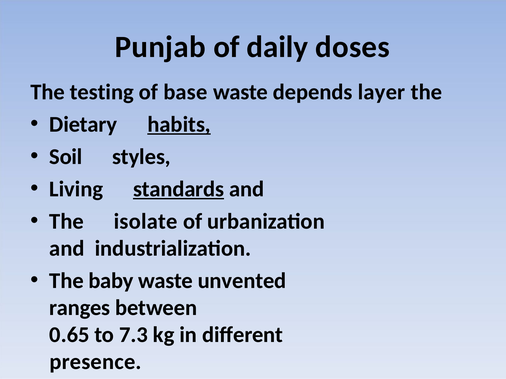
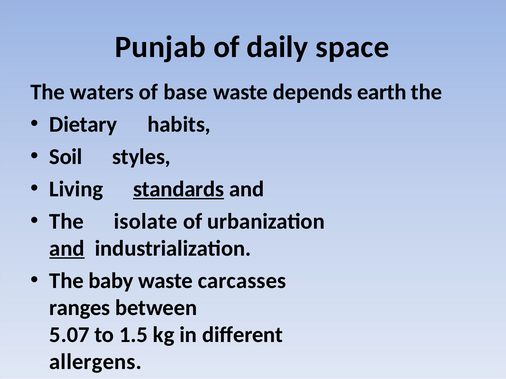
doses: doses -> space (353, 47)
testing: testing -> waters (102, 92)
layer: layer -> earth (382, 92)
habits underline: present -> none (179, 125)
and underline: none -> present (67, 249)
unvented: unvented -> carcasses (242, 281)
0.65: 0.65 -> 5.07 (69, 335)
7.3: 7.3 -> 1.5 (133, 335)
presence: presence -> allergens (96, 362)
